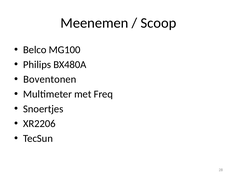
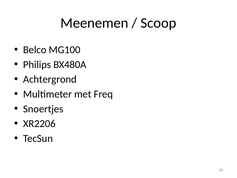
Boventonen: Boventonen -> Achtergrond (50, 79)
